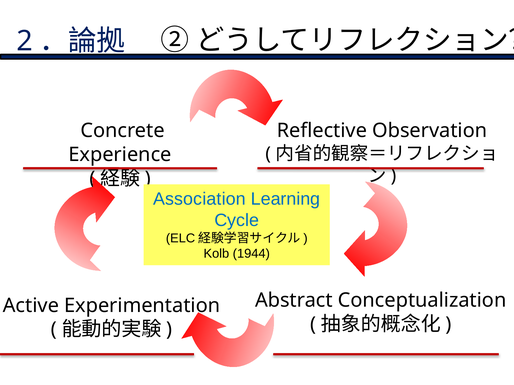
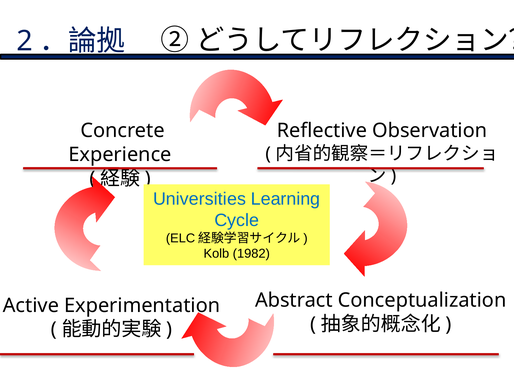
Association: Association -> Universities (199, 199)
1944: 1944 -> 1982 (251, 254)
